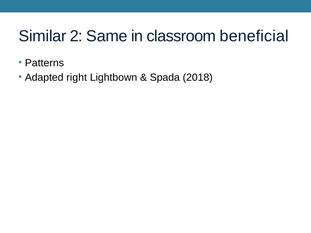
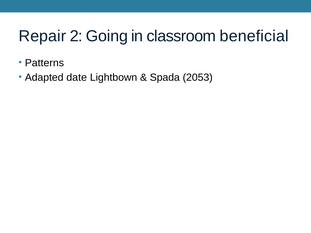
Similar: Similar -> Repair (42, 36)
Same: Same -> Going (107, 36)
right: right -> date (77, 77)
2018: 2018 -> 2053 (198, 77)
